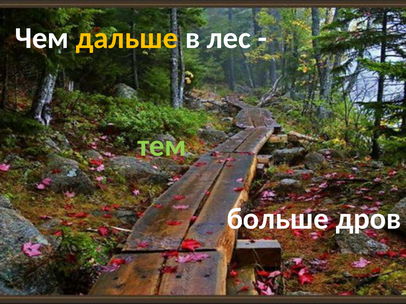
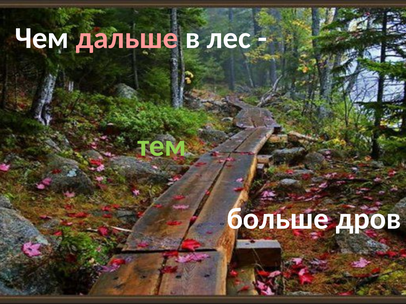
дальше colour: yellow -> pink (127, 38)
